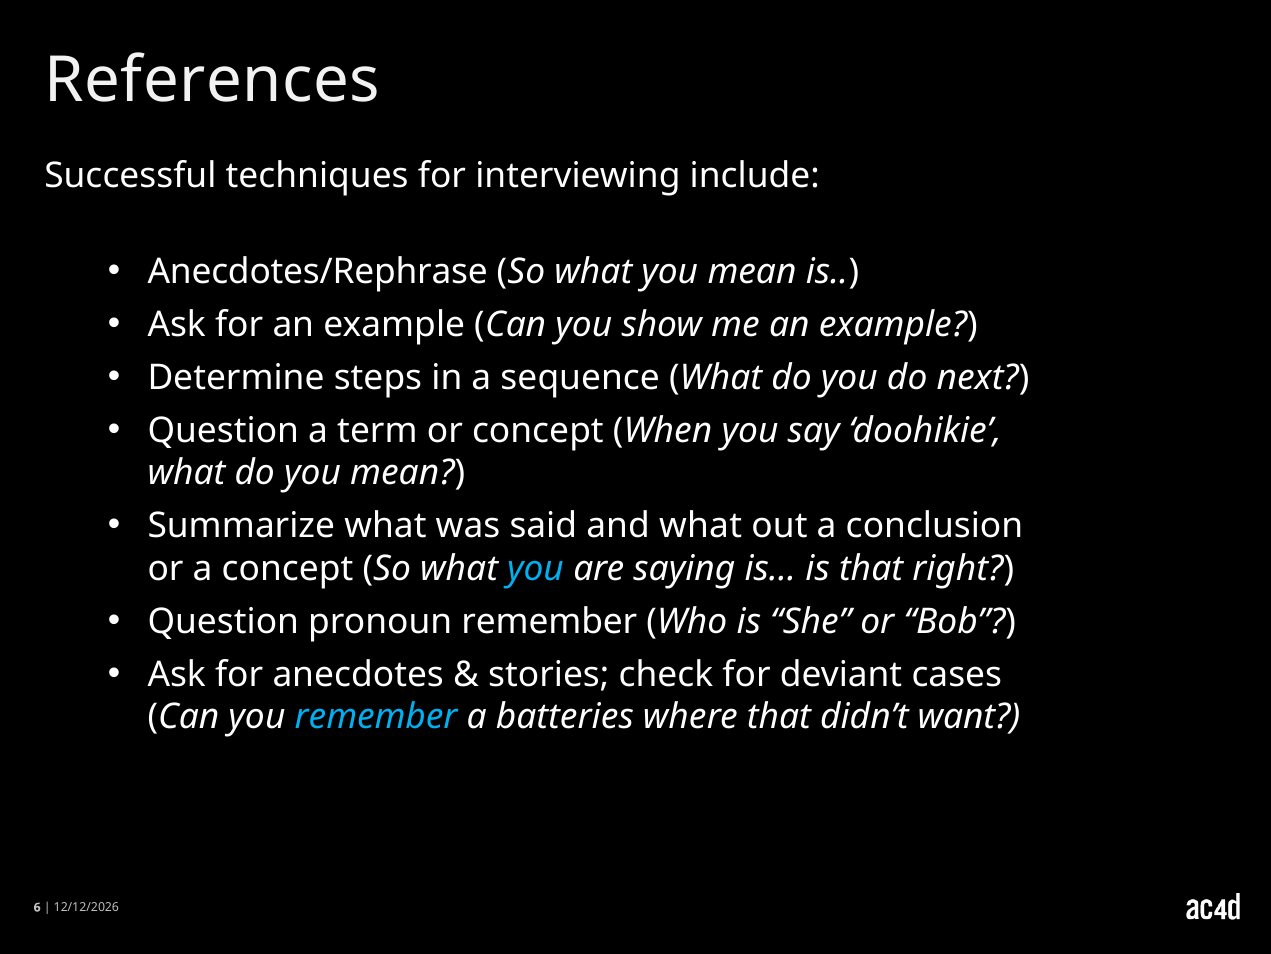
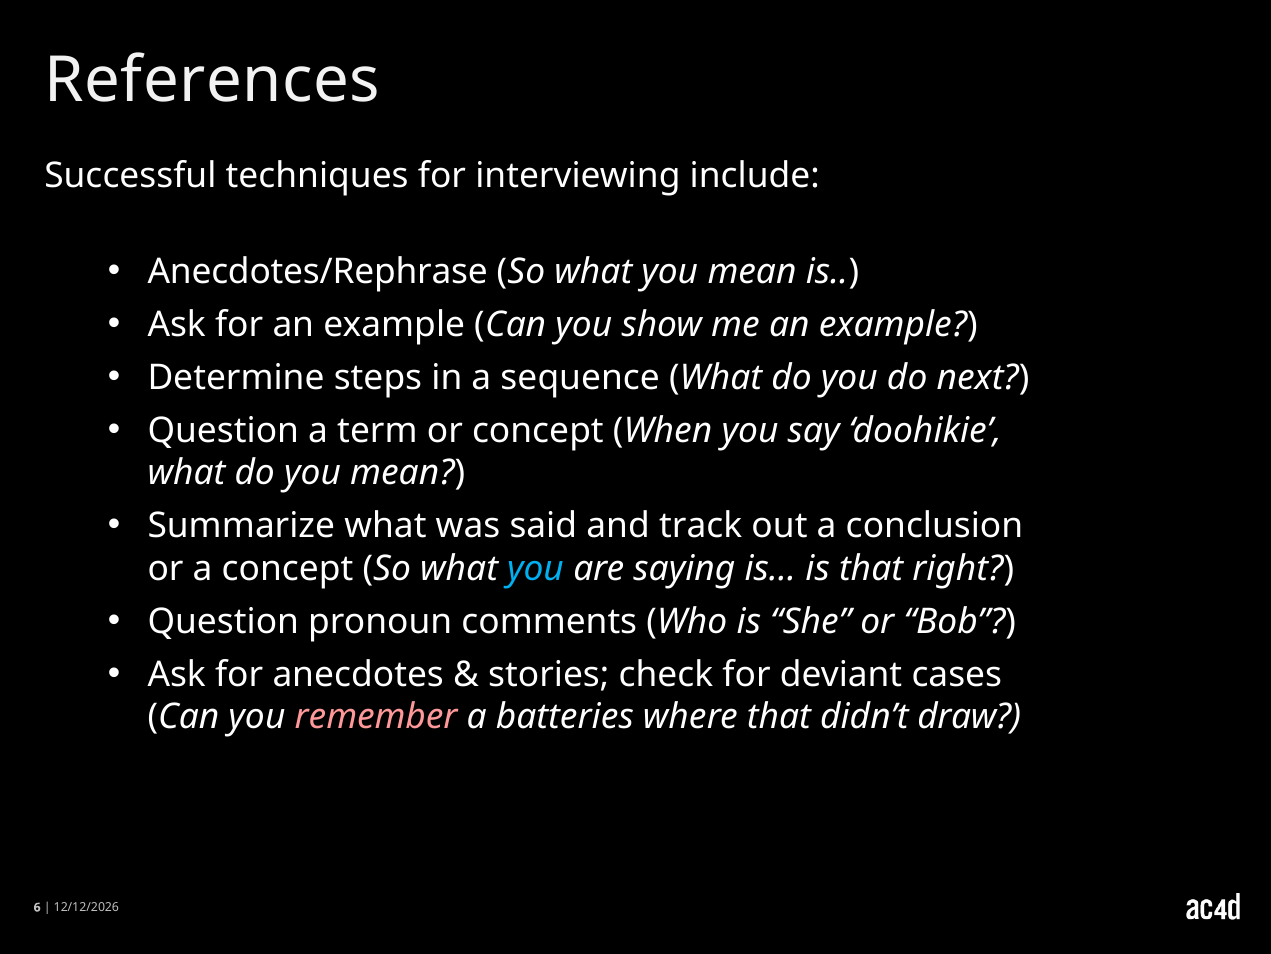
and what: what -> track (701, 526)
pronoun remember: remember -> comments (549, 621)
remember colour: light blue -> pink (376, 717)
want: want -> draw (969, 717)
